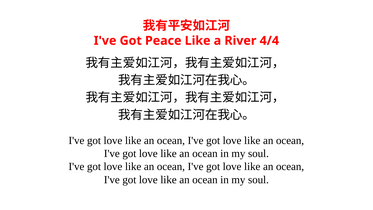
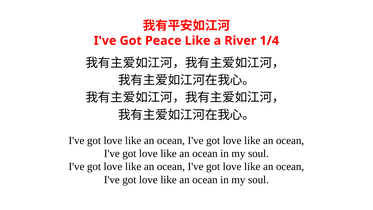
4/4: 4/4 -> 1/4 (269, 41)
